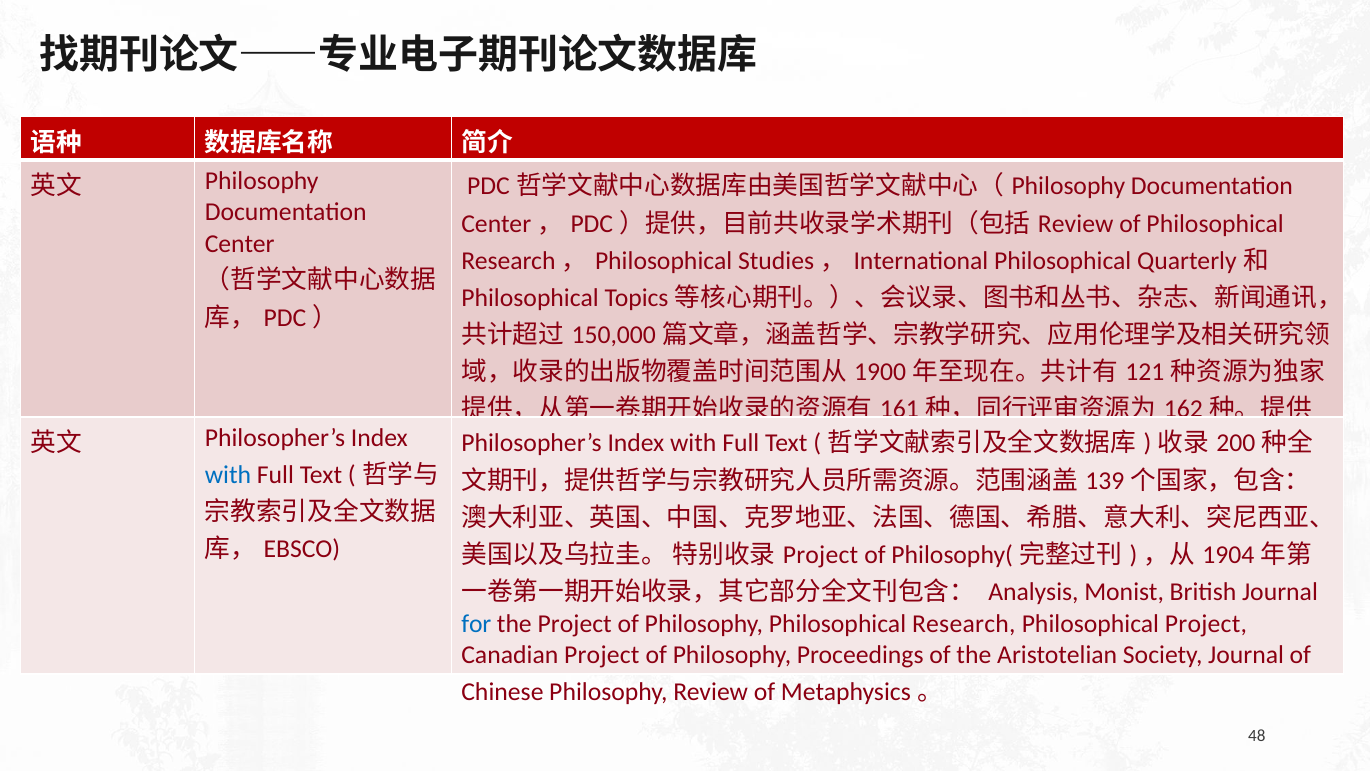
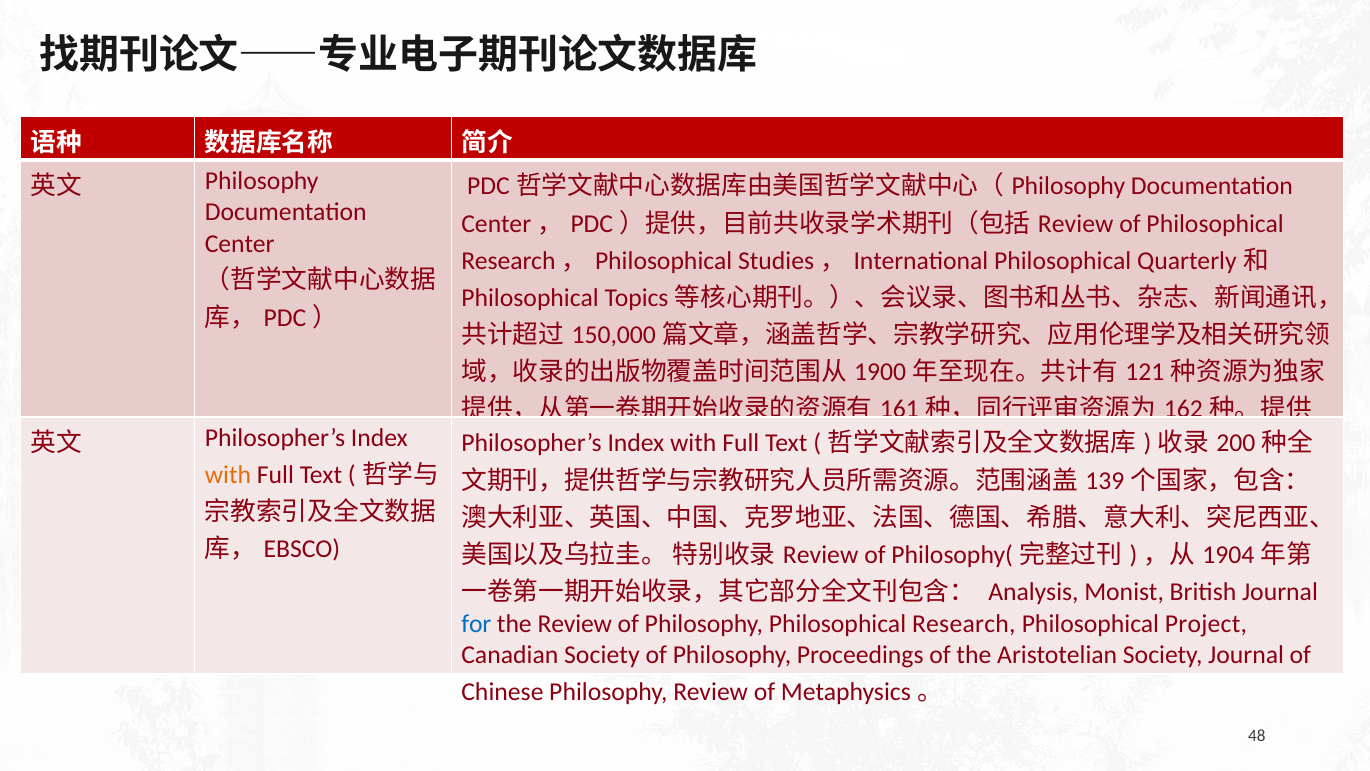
with colour: blue -> orange (228, 475)
Project: Project -> Review (821, 555)
the Project: Project -> Review (575, 624)
Canadian Project: Project -> Society (602, 655)
